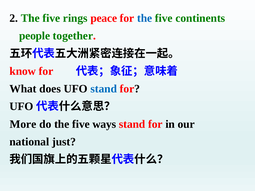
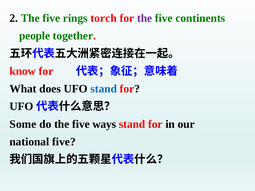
peace: peace -> torch (104, 18)
the colour: blue -> purple (145, 18)
More: More -> Some (23, 124)
national just: just -> five (64, 142)
